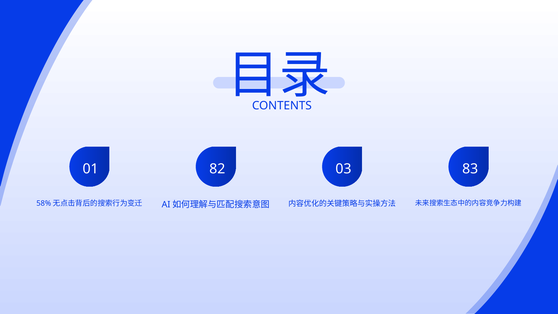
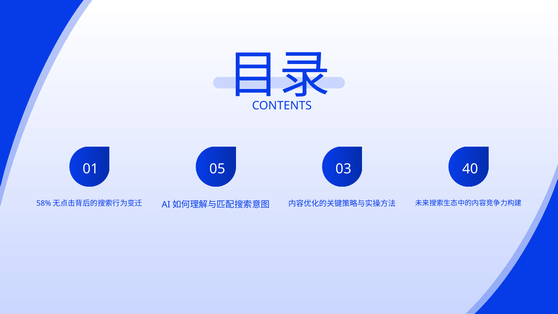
82: 82 -> 05 (217, 169)
83: 83 -> 40 (470, 169)
